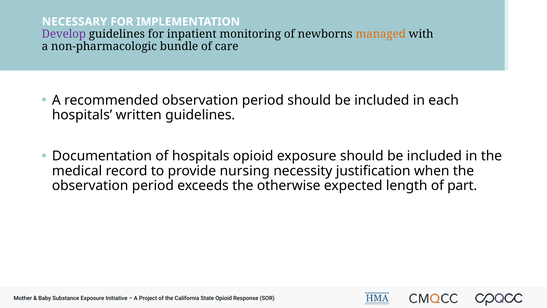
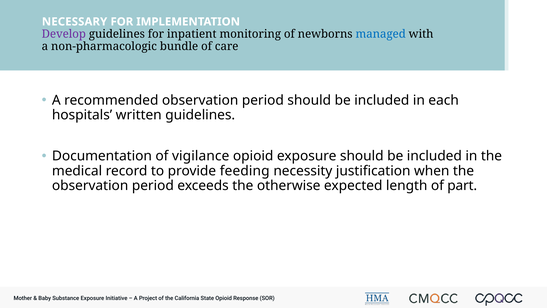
managed colour: orange -> blue (381, 34)
of hospitals: hospitals -> vigilance (201, 156)
nursing: nursing -> feeding (245, 171)
